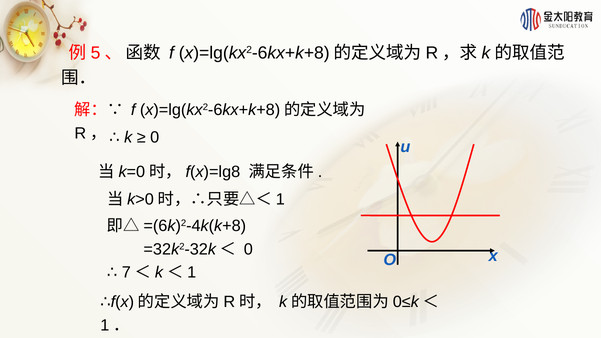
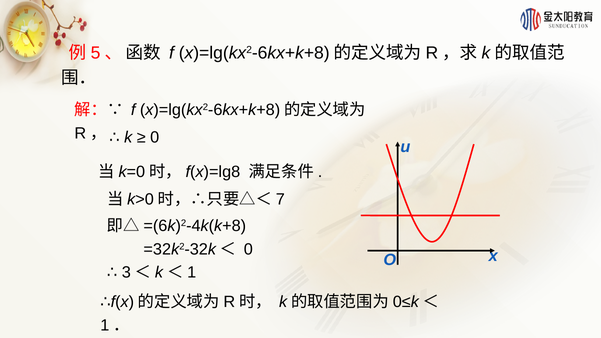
1: 1 -> 7 (280, 199)
7: 7 -> 3 (126, 273)
